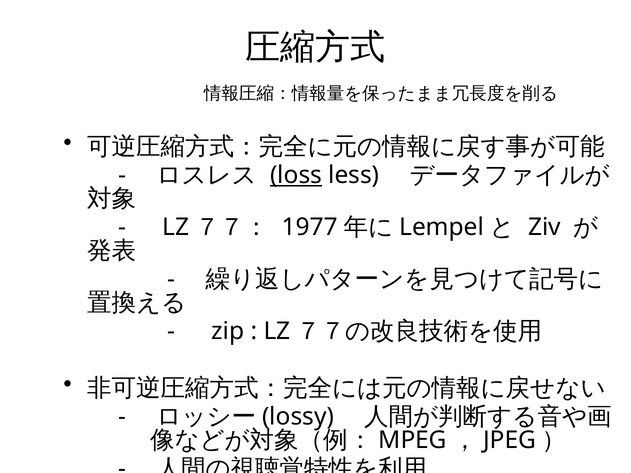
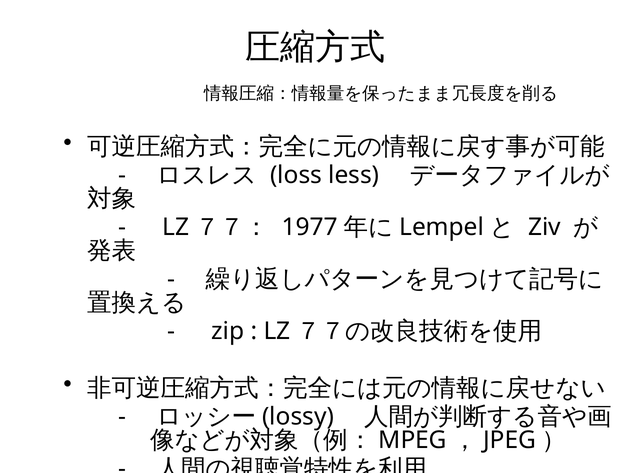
loss underline: present -> none (296, 175)
